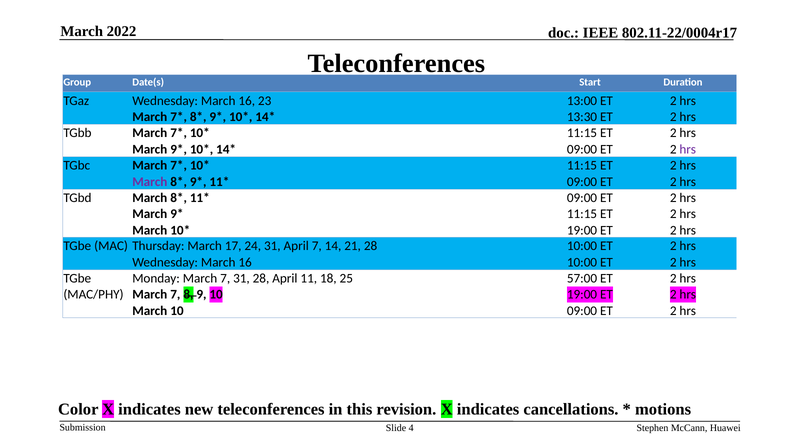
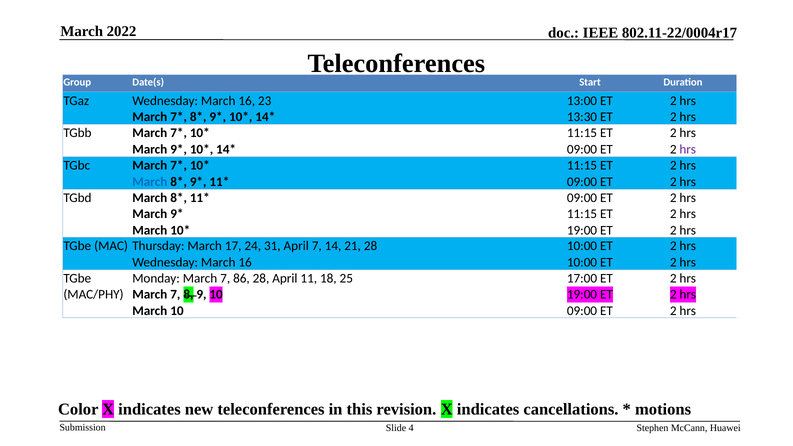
March colour: purple -> blue (150, 182)
7 31: 31 -> 86 (241, 278)
57:00: 57:00 -> 17:00 (582, 278)
